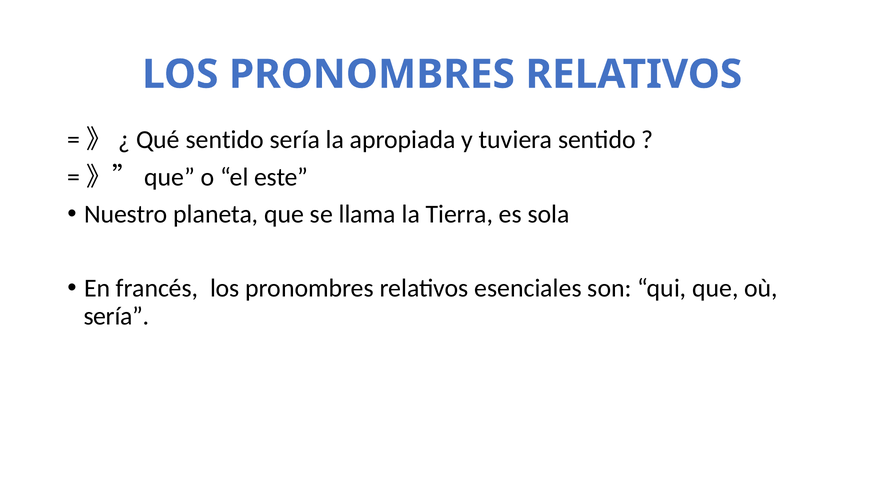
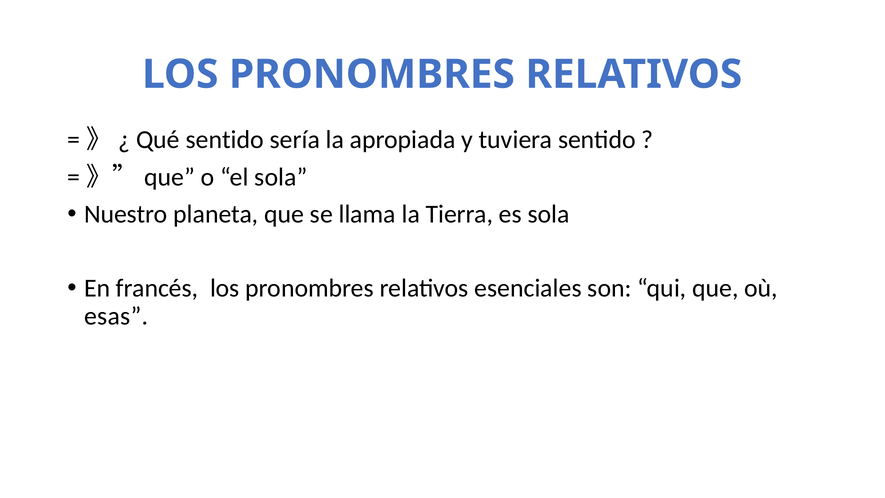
el este: este -> sola (281, 177)
sería: sería -> esas (116, 316)
